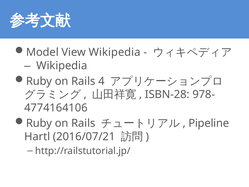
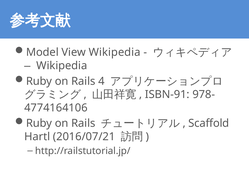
ISBN-28: ISBN-28 -> ISBN-91 (167, 94)
Pipeline: Pipeline -> Scaffold (209, 123)
